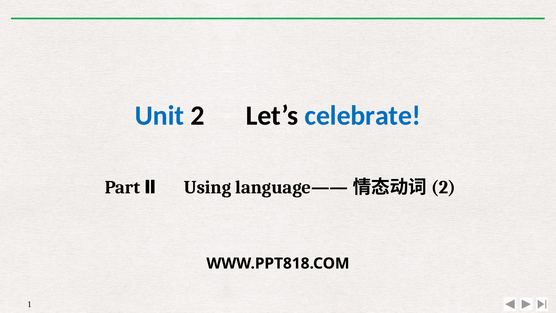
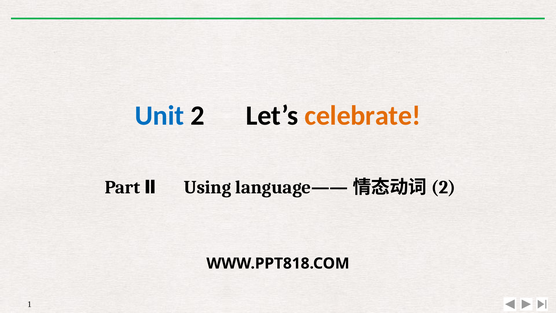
celebrate colour: blue -> orange (363, 115)
